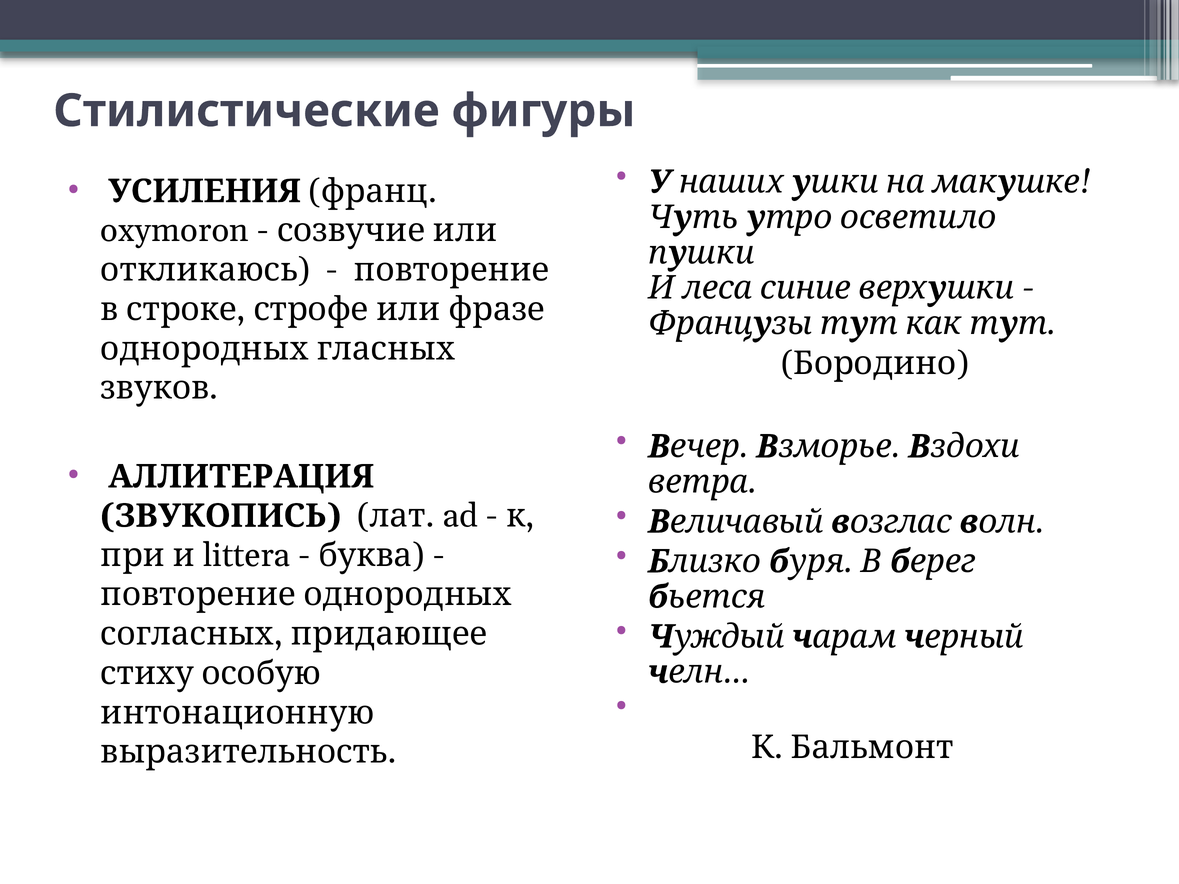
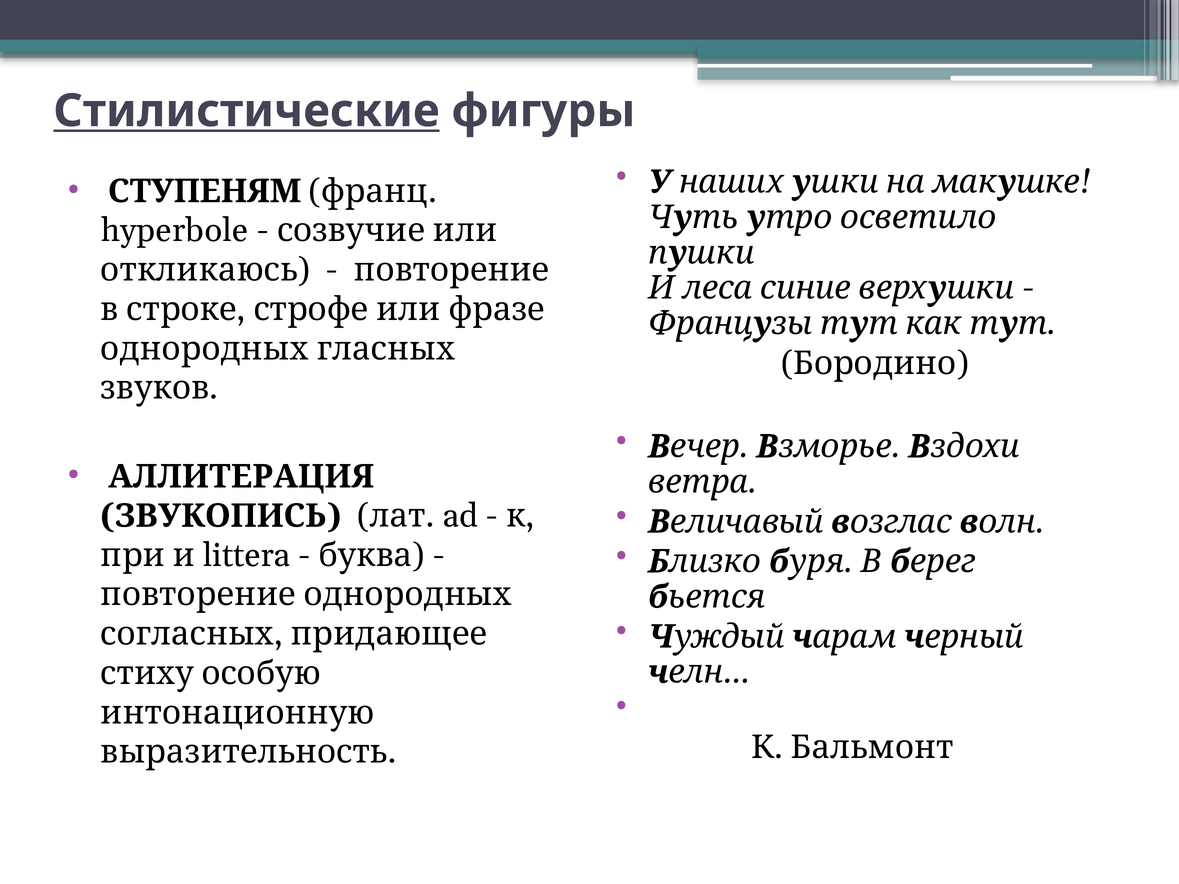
Стилистические underline: none -> present (247, 111)
УСИЛЕНИЯ: УСИЛЕНИЯ -> СТУПЕНЯМ (205, 191)
oxymoron: oxymoron -> hyperbole (175, 231)
